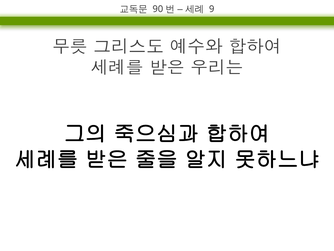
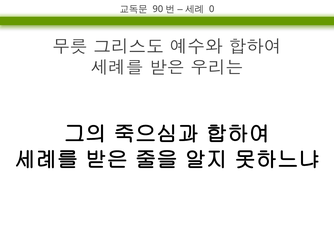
9: 9 -> 0 (212, 9)
